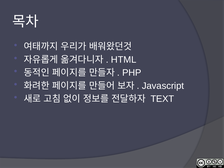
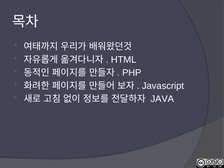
TEXT: TEXT -> JAVA (162, 99)
